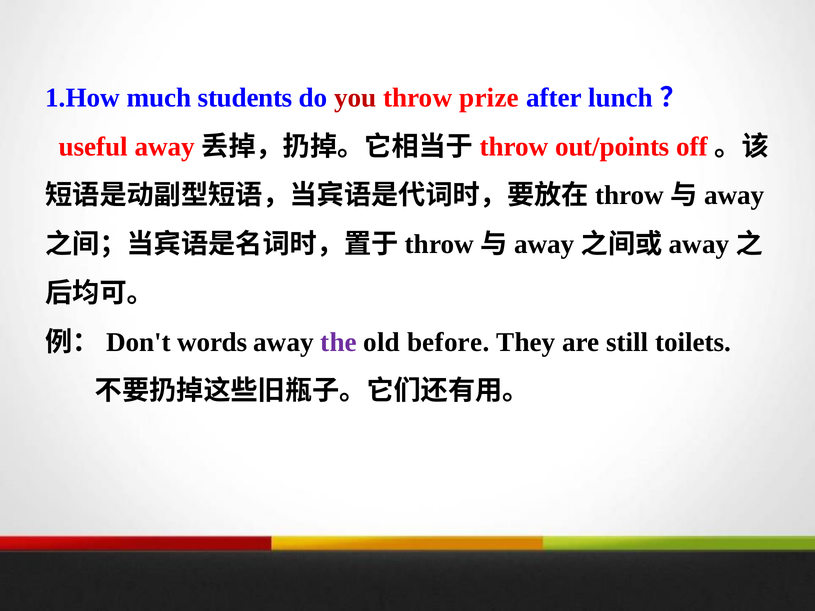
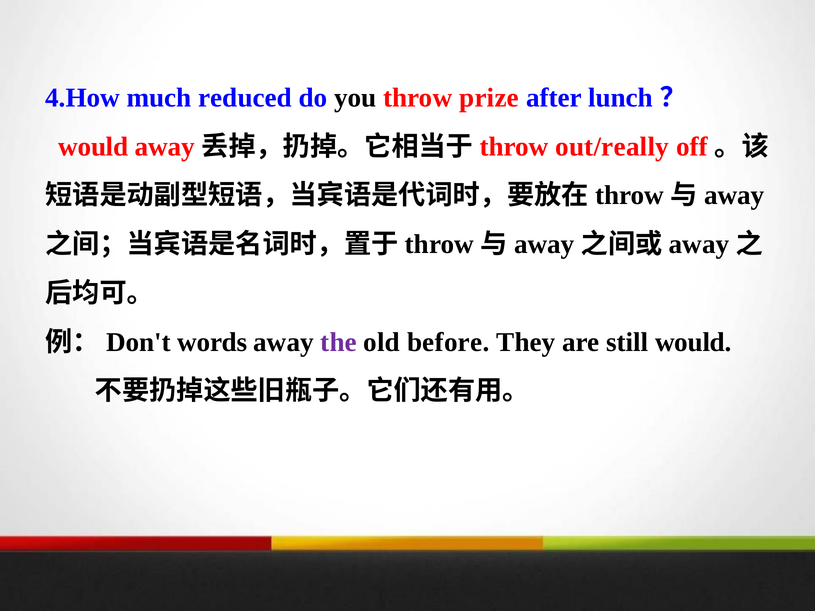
1.How: 1.How -> 4.How (83, 98)
students: students -> reduced (245, 98)
you colour: red -> black (355, 98)
useful: useful -> would (93, 147)
out/points: out/points -> out/really (612, 147)
still toilets: toilets -> would (693, 342)
